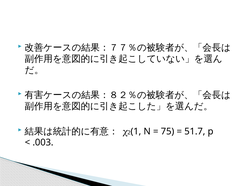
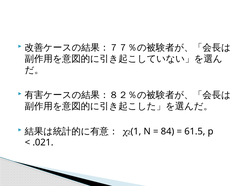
75: 75 -> 84 (168, 131)
51.7: 51.7 -> 61.5 (195, 131)
.003: .003 -> .021 (43, 143)
